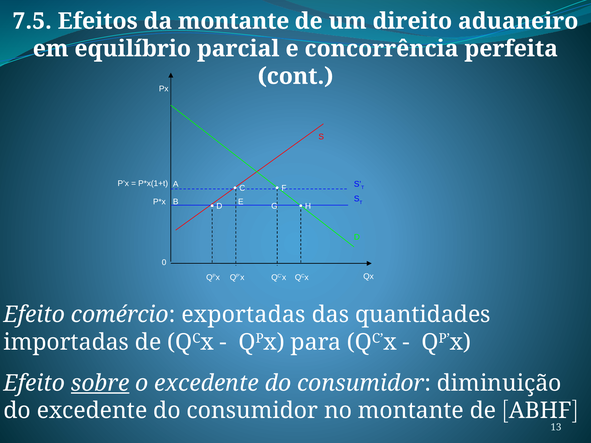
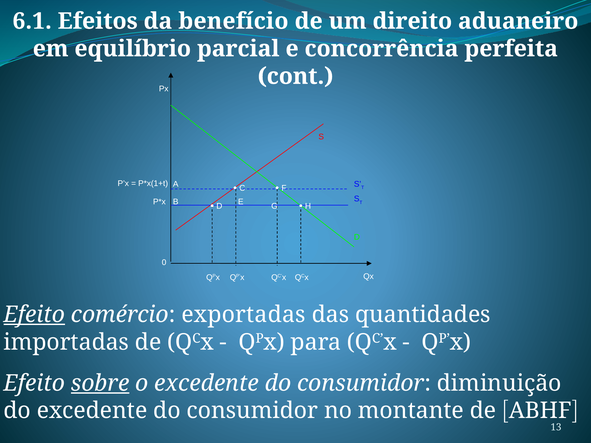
7.5: 7.5 -> 6.1 (32, 21)
da montante: montante -> benefício (233, 21)
Efeito underline: none -> present (34, 315)
